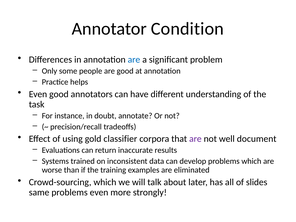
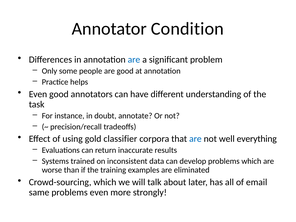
are colour: purple -> blue (195, 139)
document: document -> everything (257, 139)
slides: slides -> email (257, 182)
